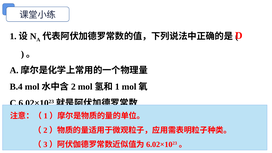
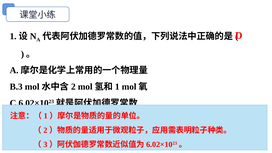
B.4: B.4 -> B.3 (16, 87)
